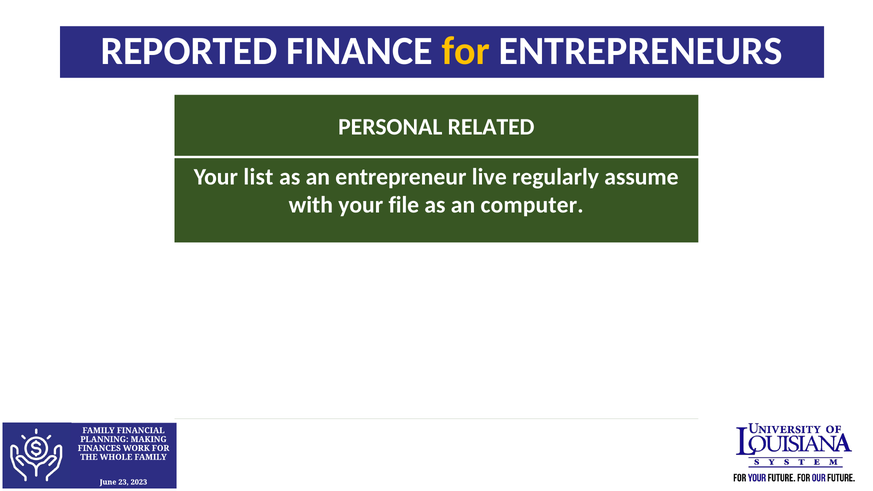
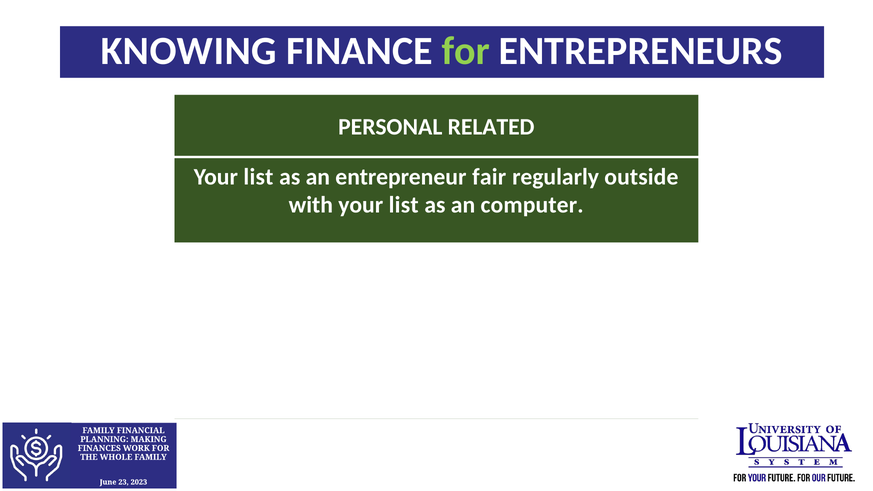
REPORTED: REPORTED -> KNOWING (189, 51)
for colour: yellow -> light green (466, 51)
live: live -> fair (489, 177)
assume: assume -> outside (641, 177)
with your file: file -> list (404, 205)
